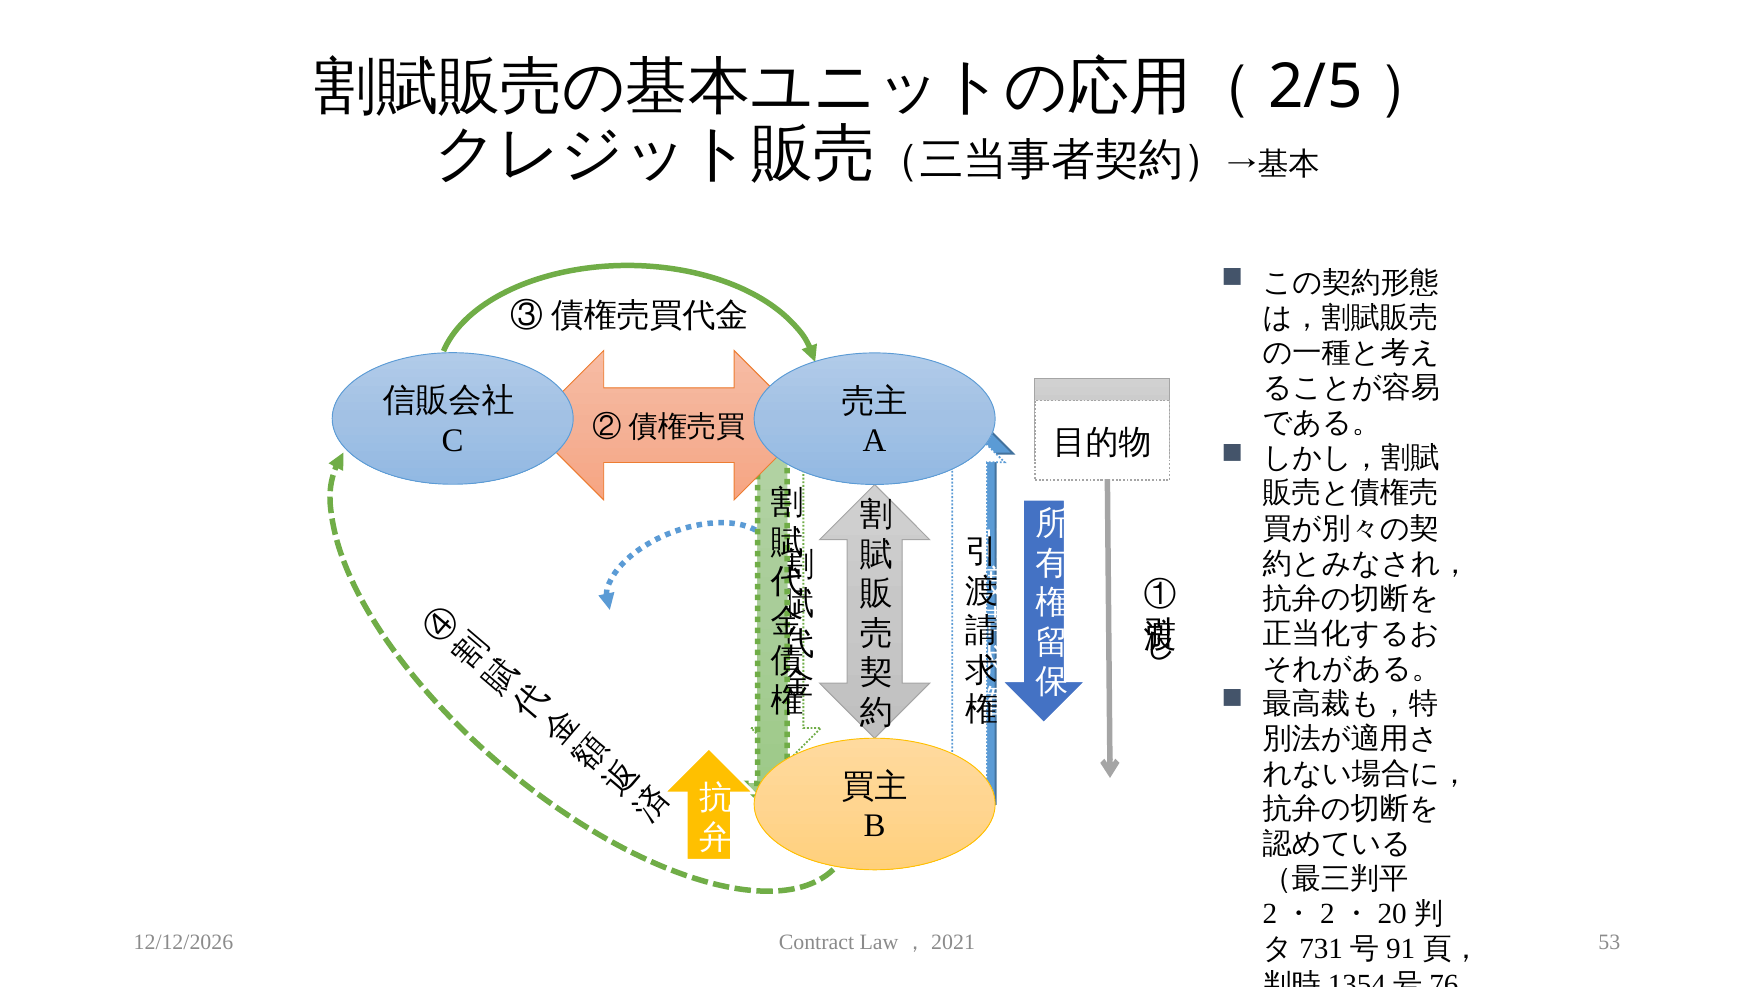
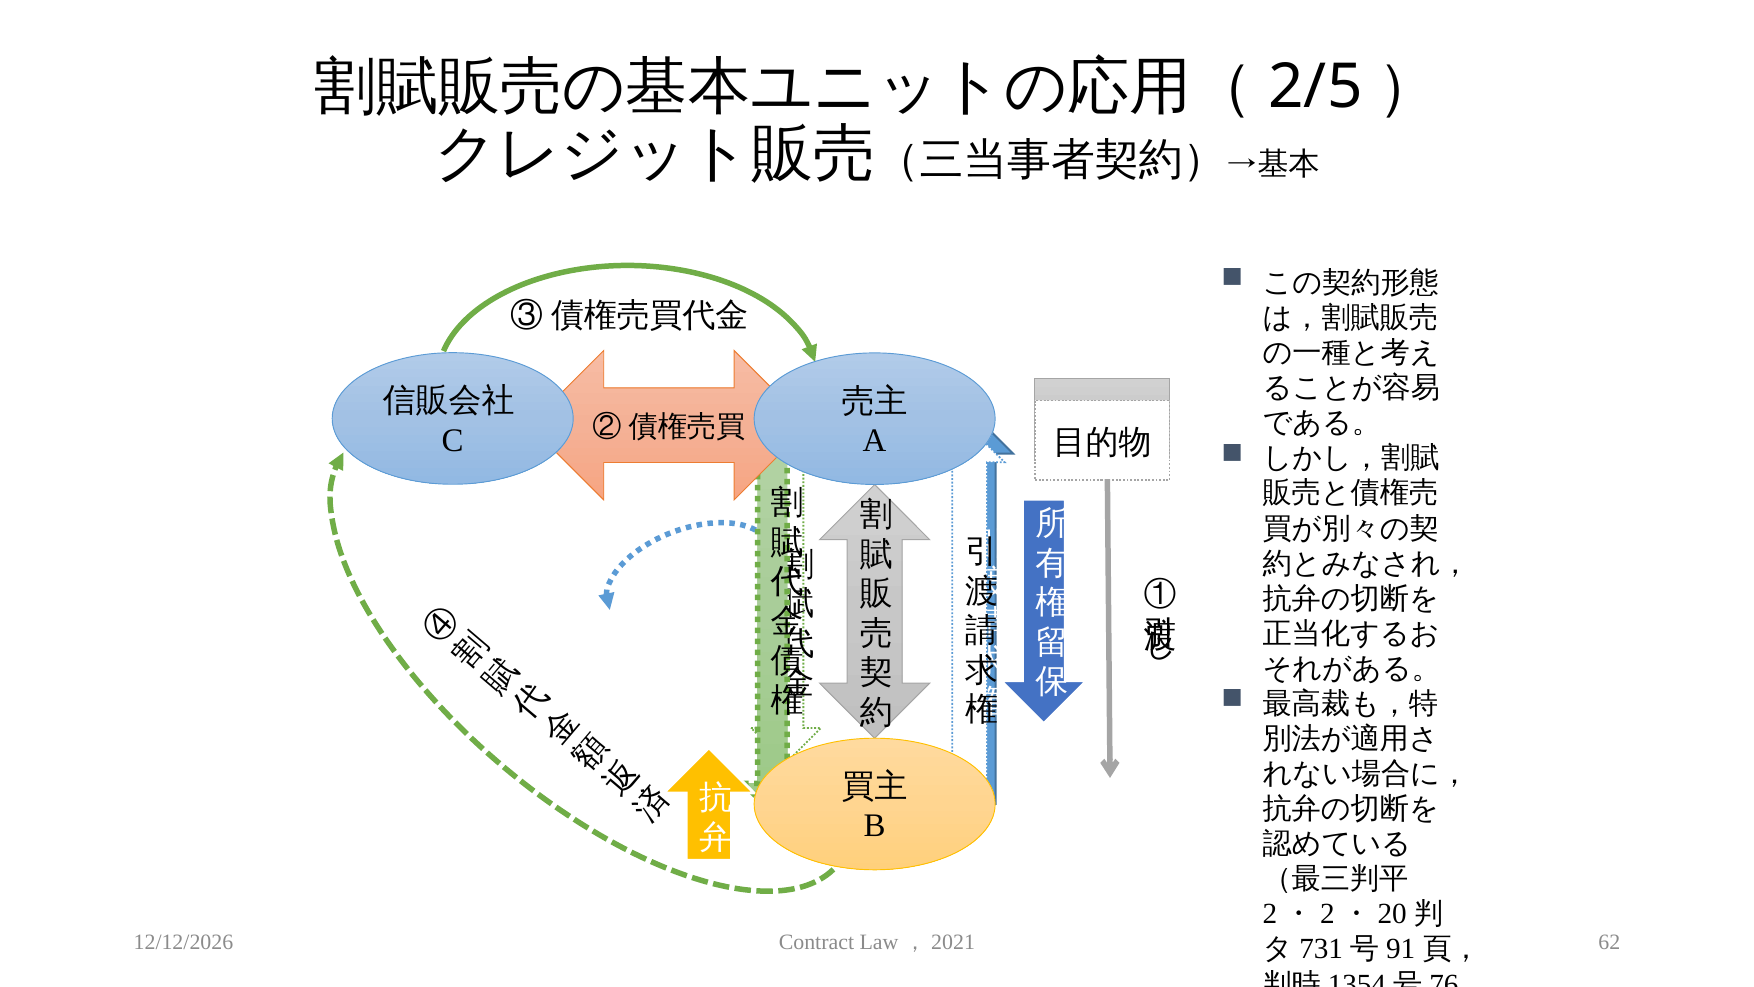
53: 53 -> 62 (1609, 942)
